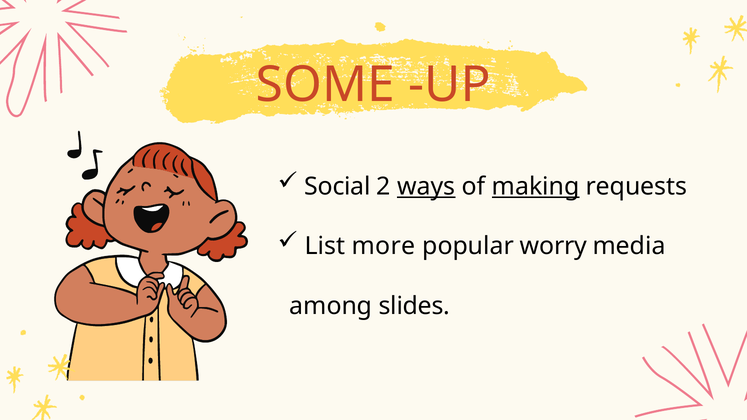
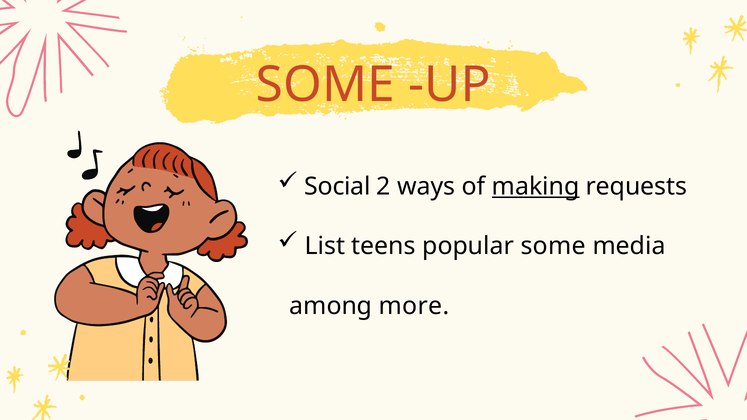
ways underline: present -> none (426, 187)
more: more -> teens (384, 246)
popular worry: worry -> some (553, 246)
slides: slides -> more (414, 306)
